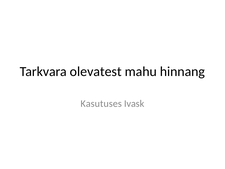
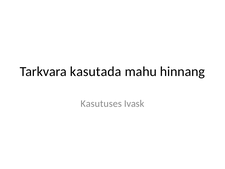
olevatest: olevatest -> kasutada (96, 71)
